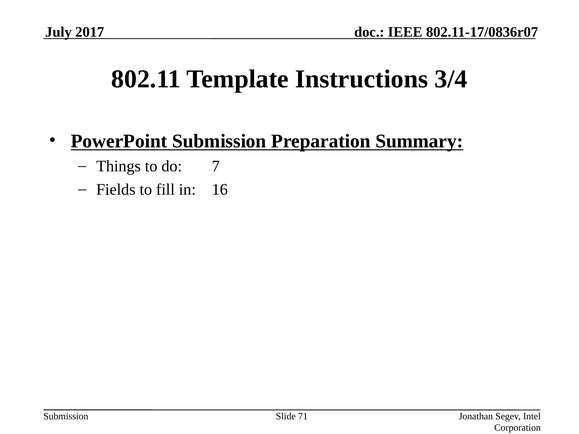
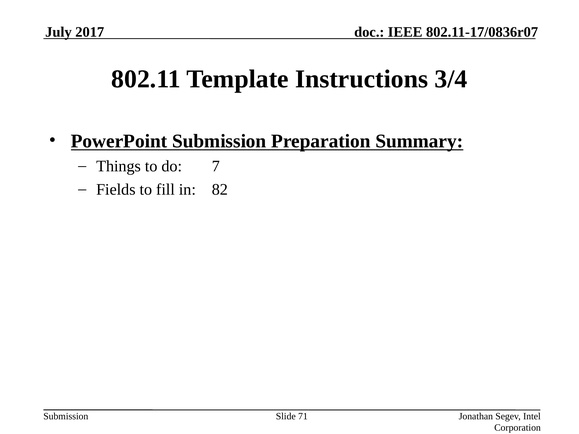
16: 16 -> 82 (220, 190)
